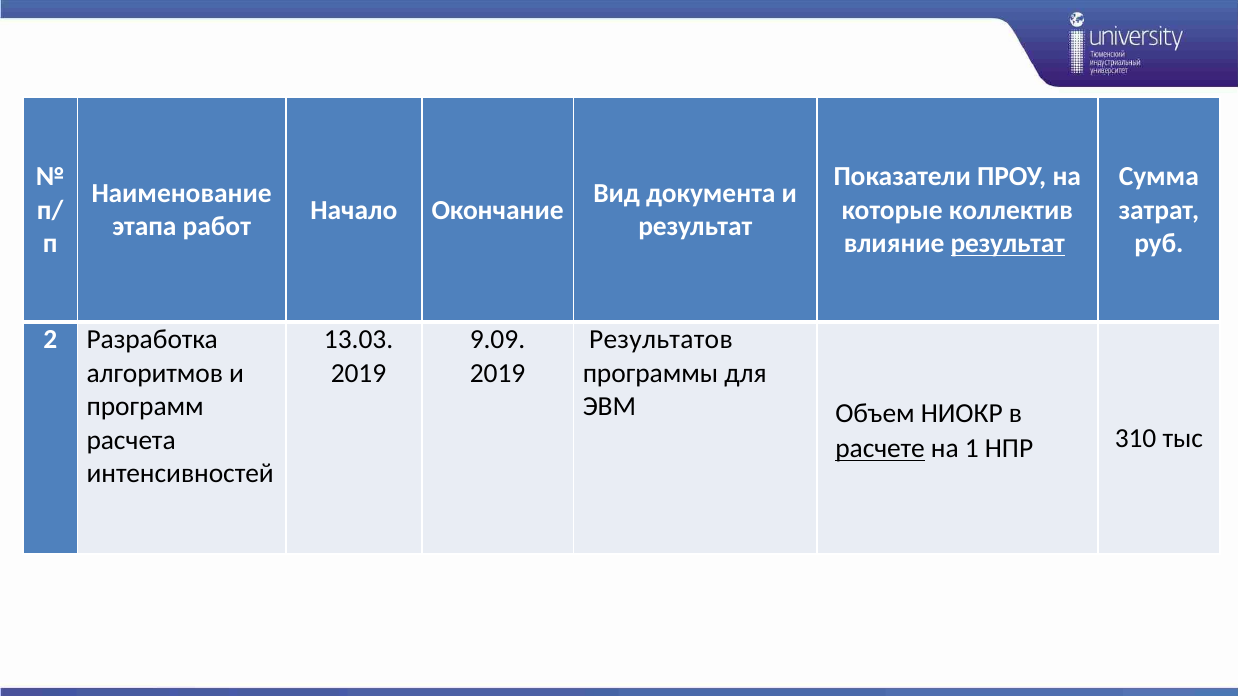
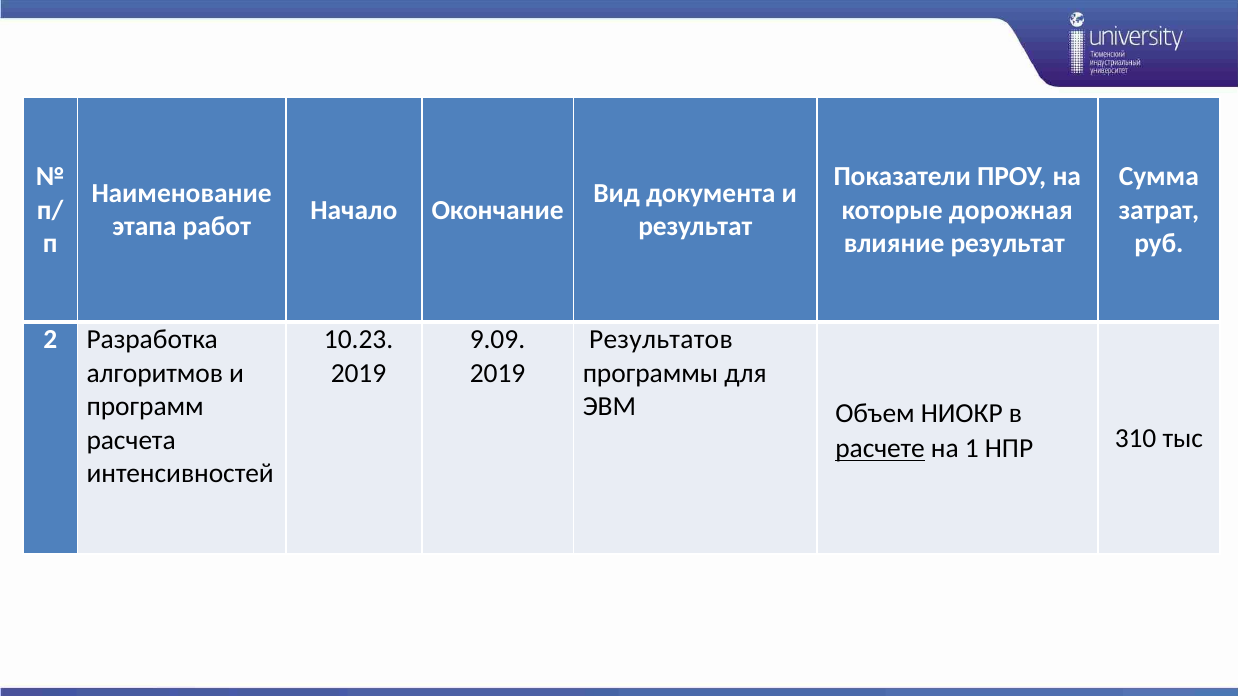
коллектив: коллектив -> дорожная (1011, 210)
результат underline: present -> none (1008, 244)
13.03: 13.03 -> 10.23 (359, 340)
